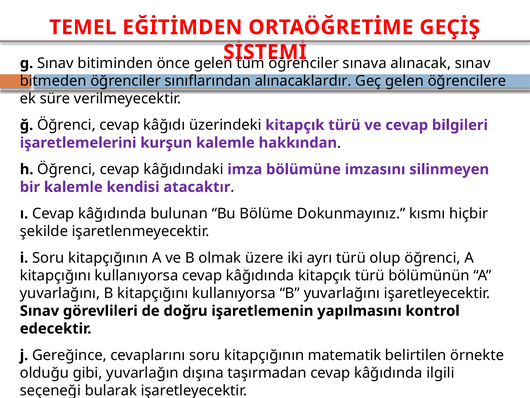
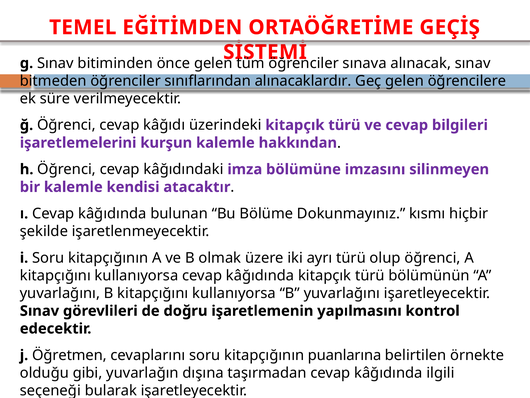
Gereğince: Gereğince -> Öğretmen (69, 355)
matematik: matematik -> puanlarına (345, 355)
